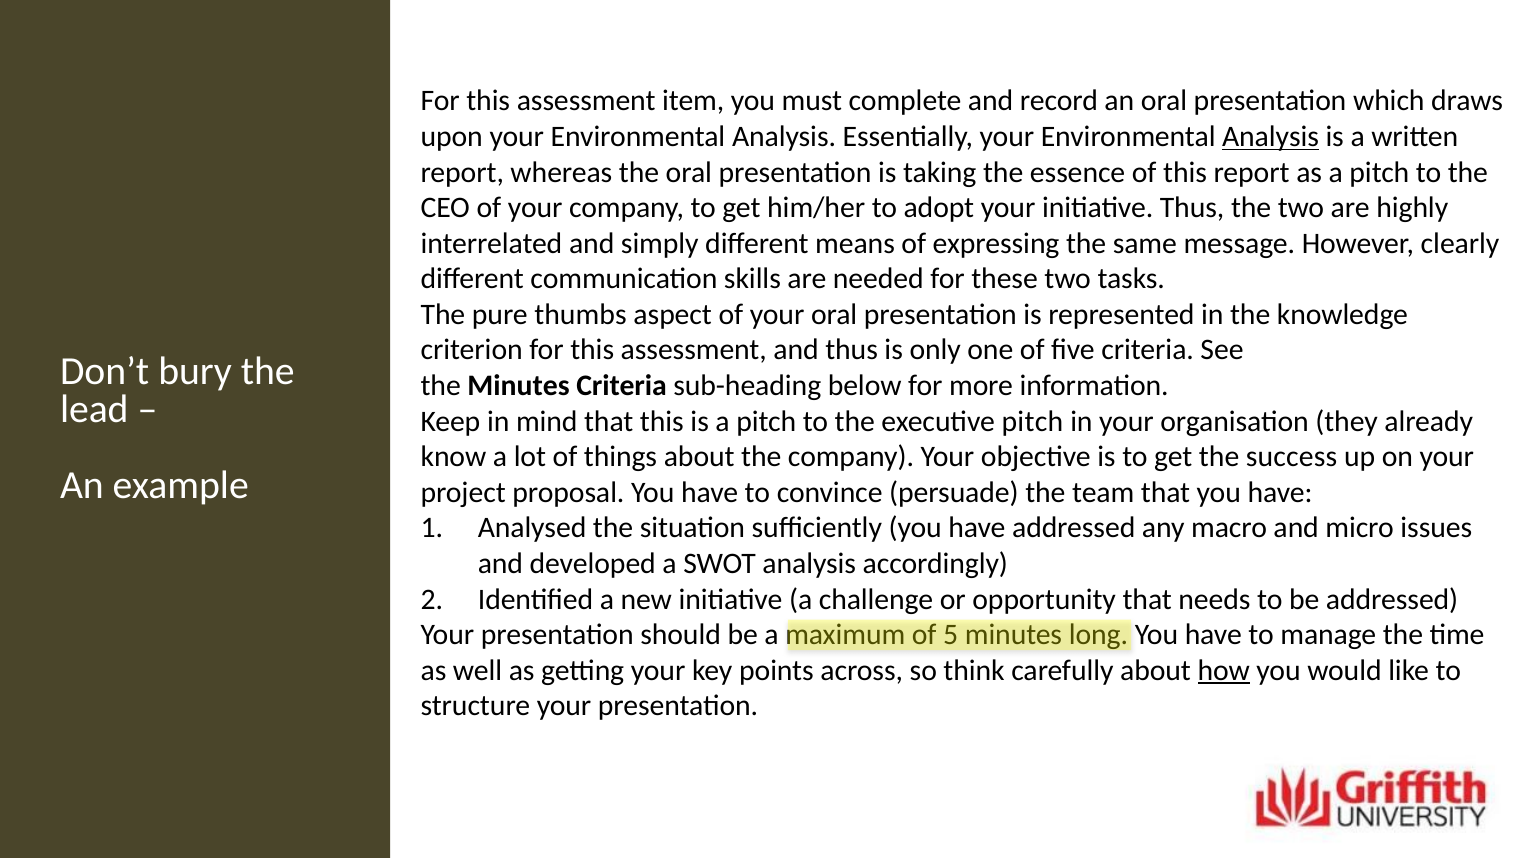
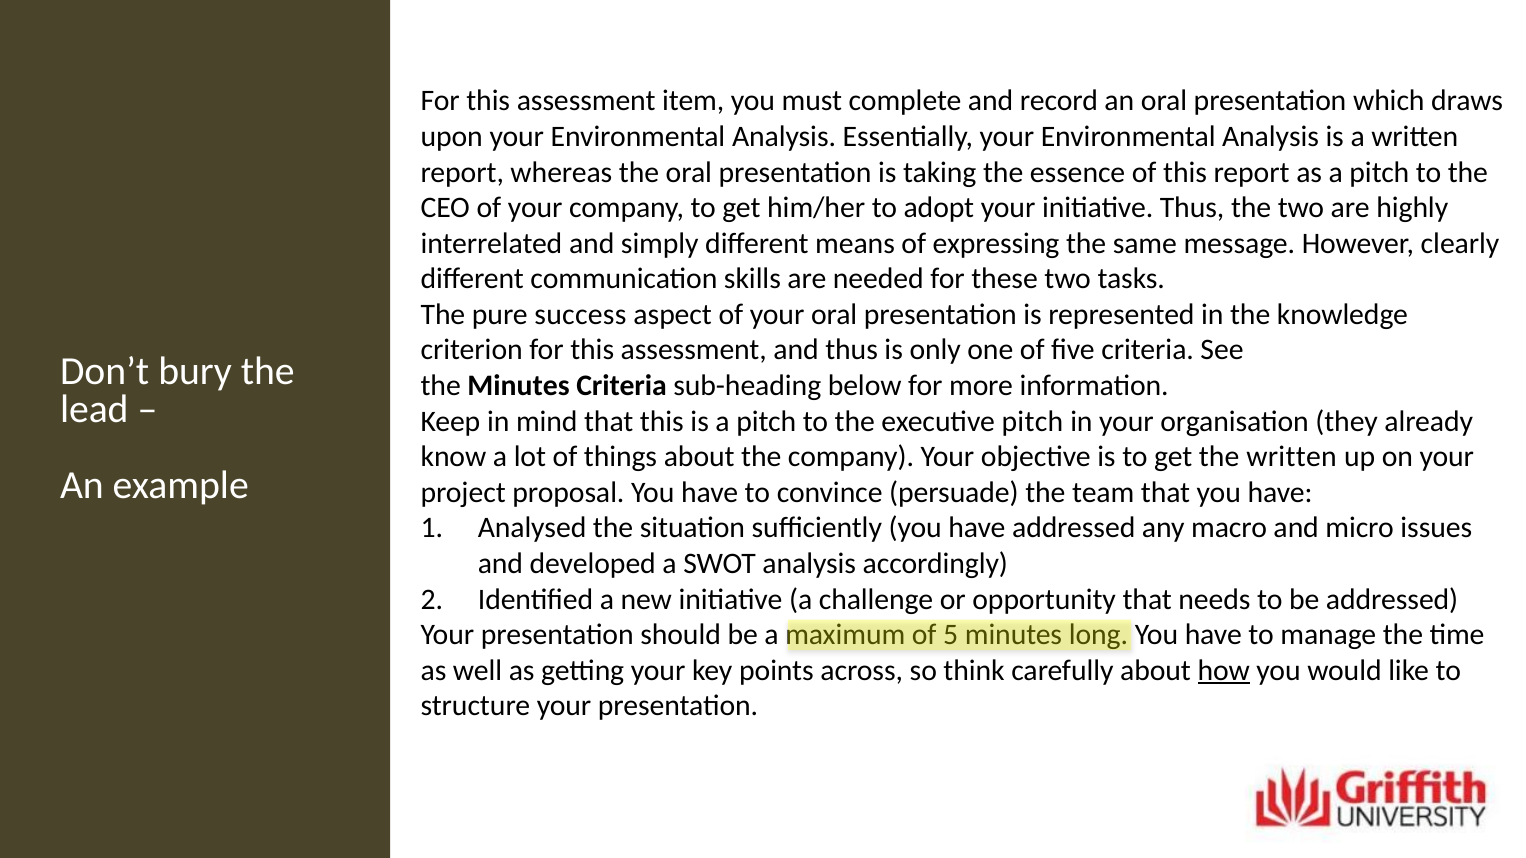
Analysis underline: present -> none (1271, 137)
thumbs: thumbs -> success (580, 315)
the success: success -> written (1292, 457)
